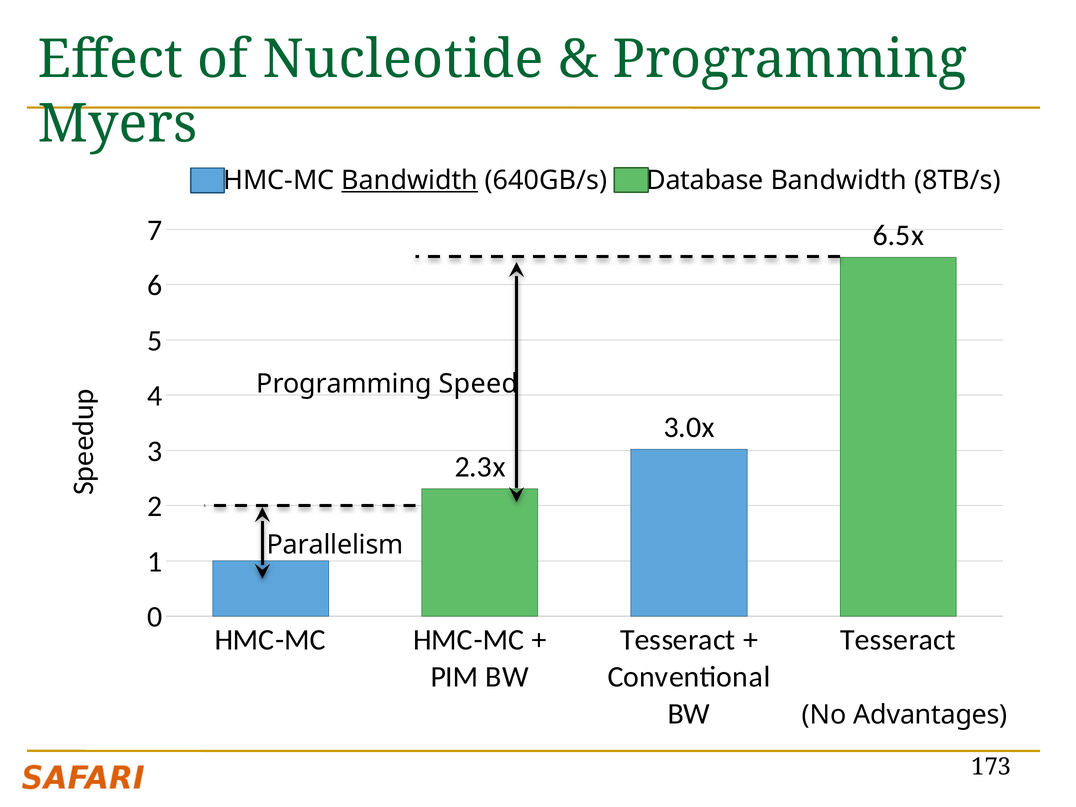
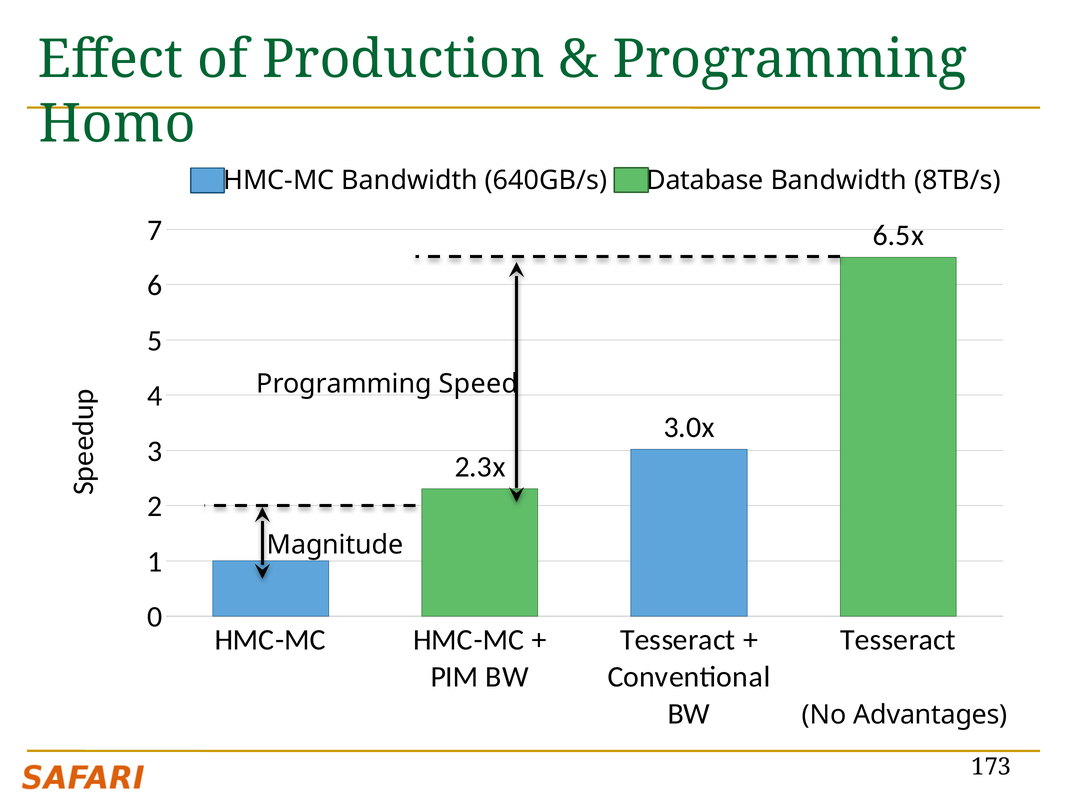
Nucleotide: Nucleotide -> Production (404, 59)
Myers: Myers -> Homo (117, 124)
Bandwidth underline: present -> none (410, 180)
Parallelism: Parallelism -> Magnitude (335, 545)
